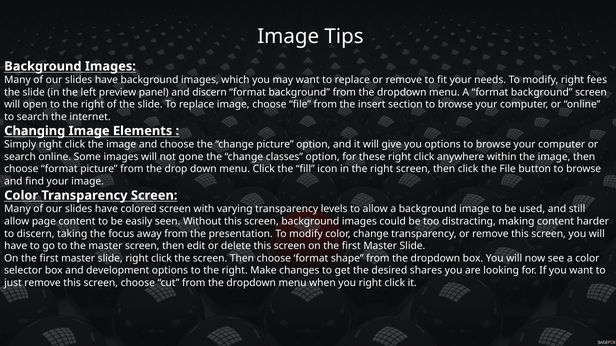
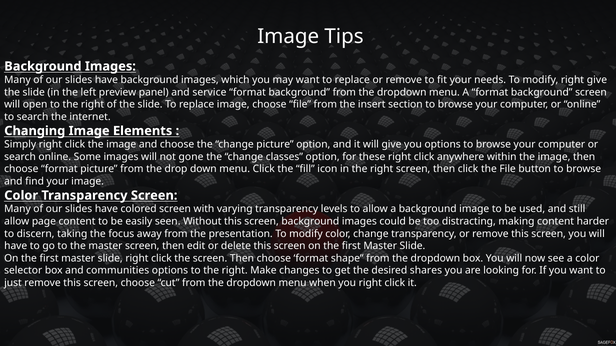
right fees: fees -> give (597, 80)
and discern: discern -> service (209, 92)
development: development -> communities (118, 271)
